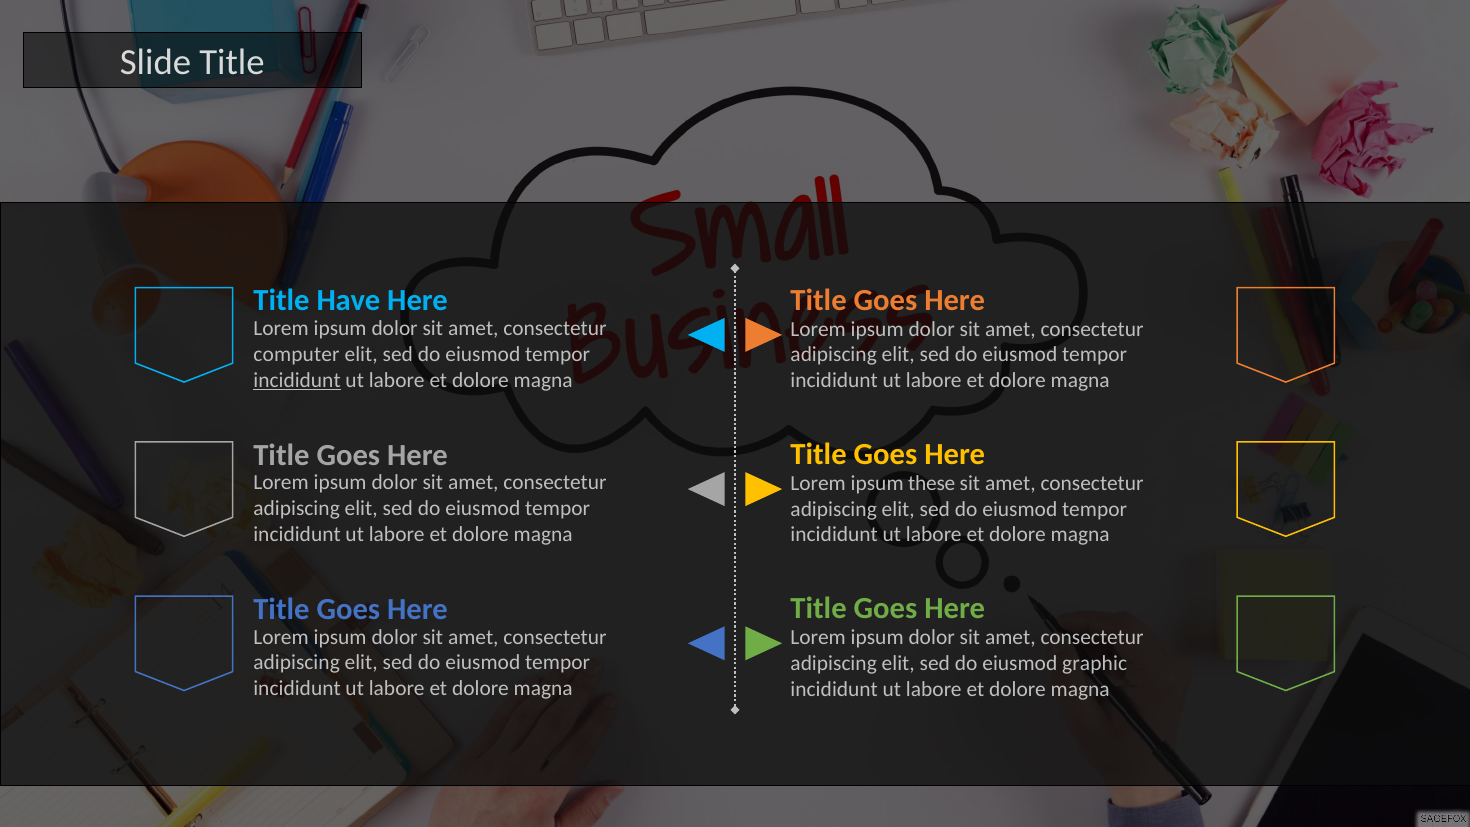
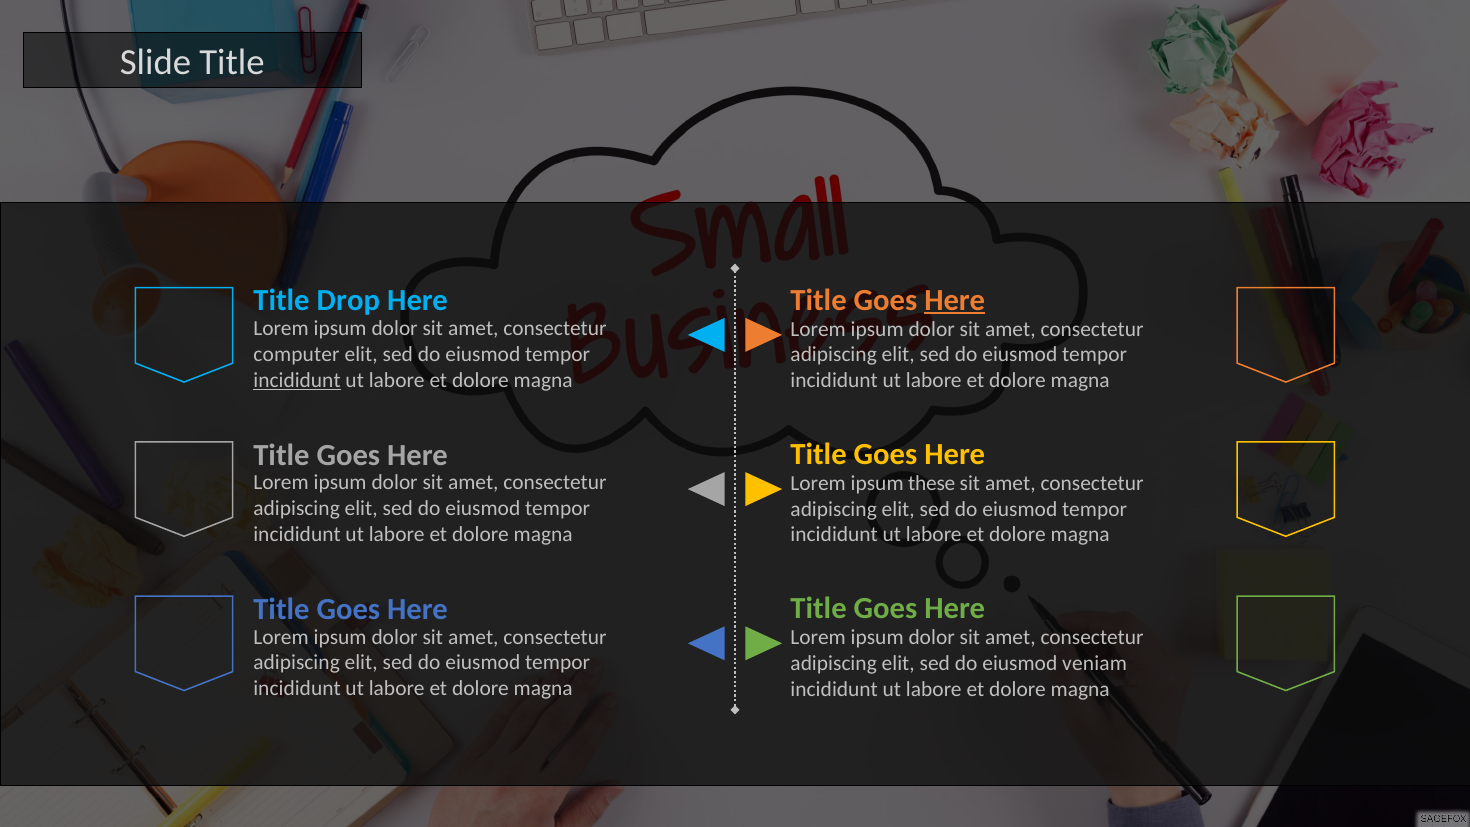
Here underline: none -> present (955, 300)
Have: Have -> Drop (348, 301)
graphic: graphic -> veniam (1095, 663)
